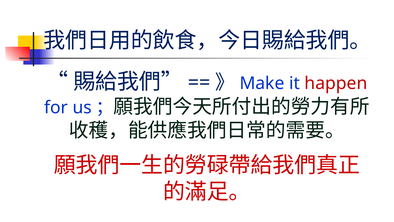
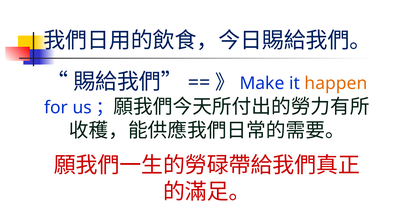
happen colour: red -> orange (336, 83)
